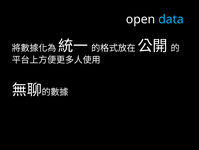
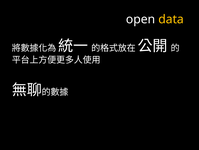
data colour: light blue -> yellow (171, 19)
